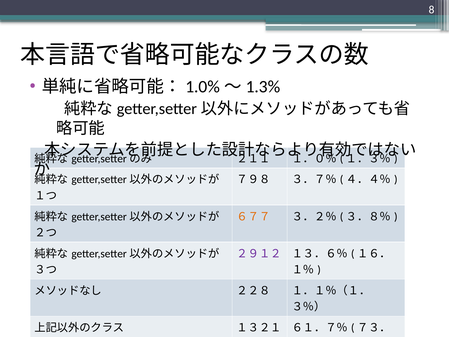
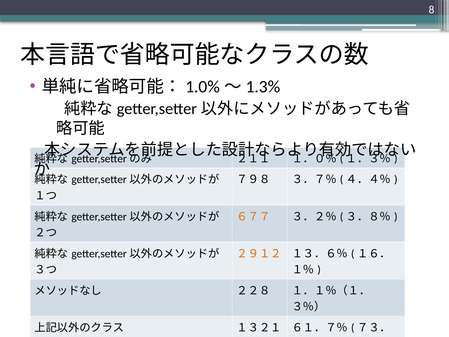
２９１２ colour: purple -> orange (259, 253)
